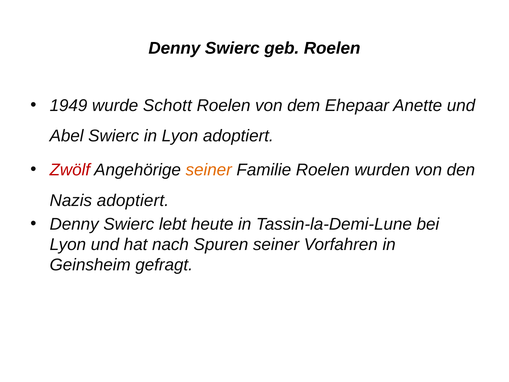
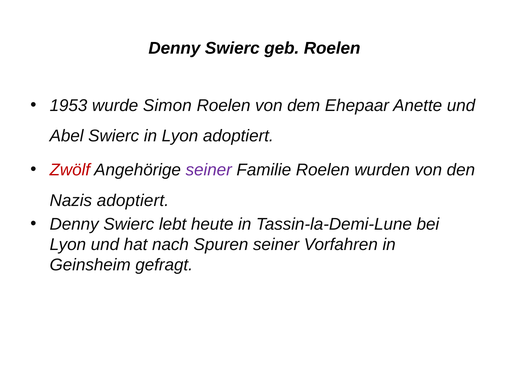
1949: 1949 -> 1953 (68, 105)
Schott: Schott -> Simon (167, 105)
seiner colour: orange -> purple (209, 170)
